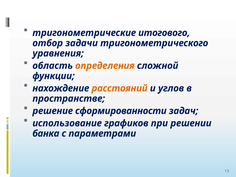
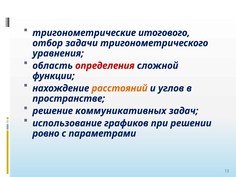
определения colour: orange -> red (105, 66)
сформированности: сформированности -> коммуникативных (121, 111)
банка: банка -> ровно (46, 133)
